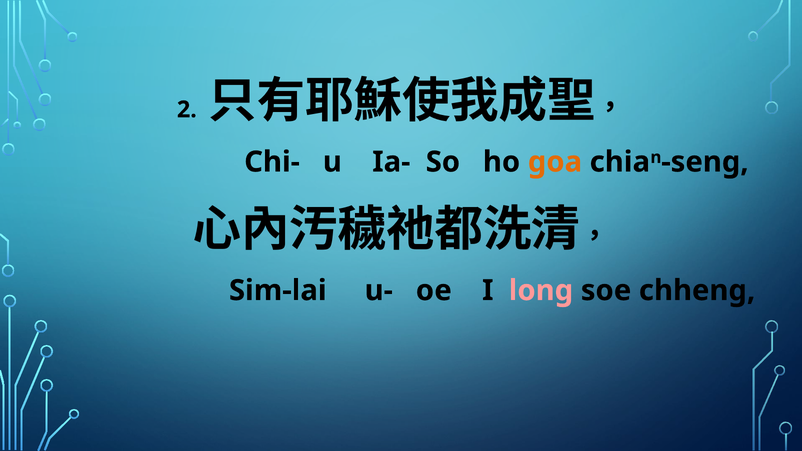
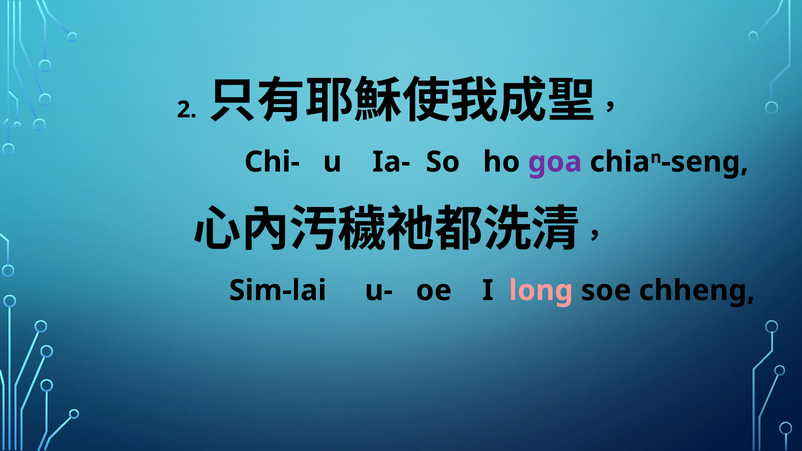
goa colour: orange -> purple (555, 162)
